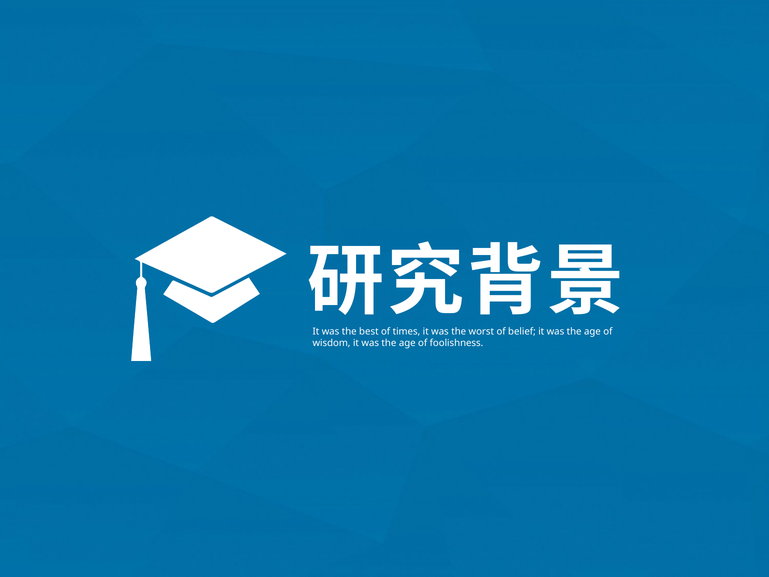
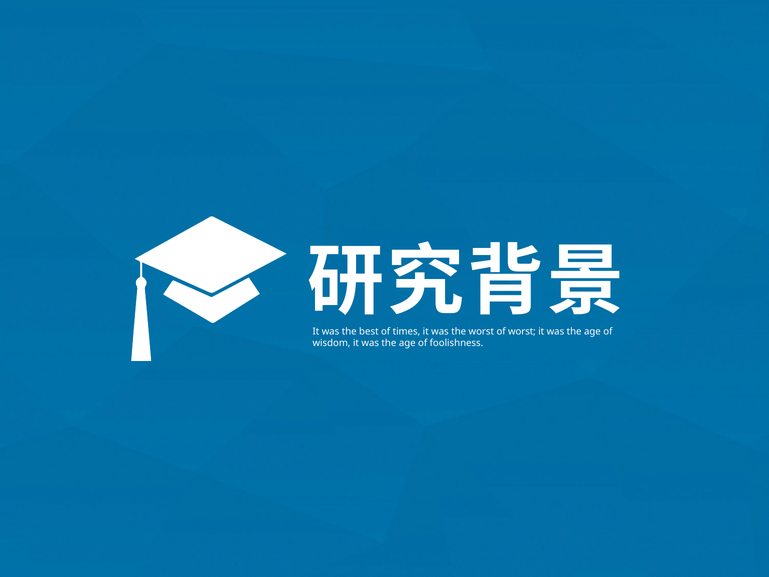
of belief: belief -> worst (522, 331)
